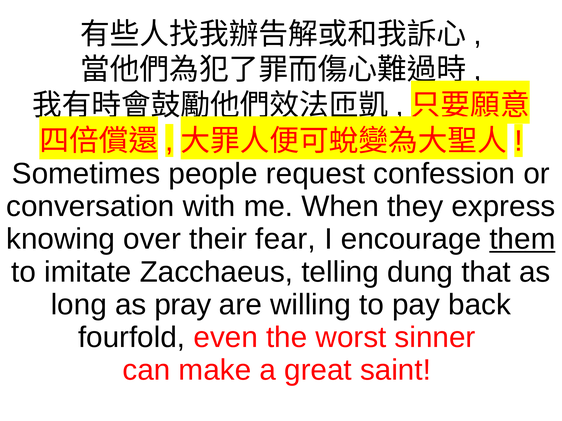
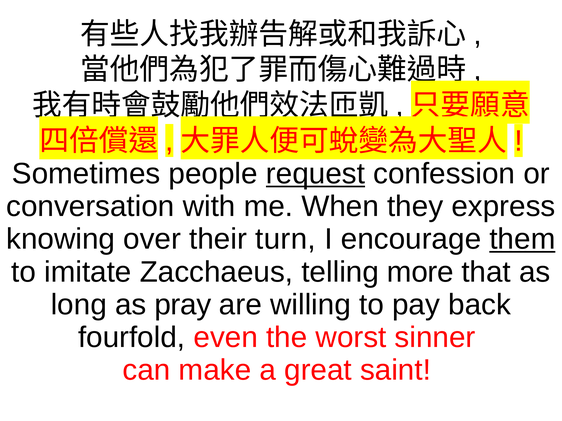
request underline: none -> present (315, 174)
fear: fear -> turn (286, 239)
dung: dung -> more (420, 272)
